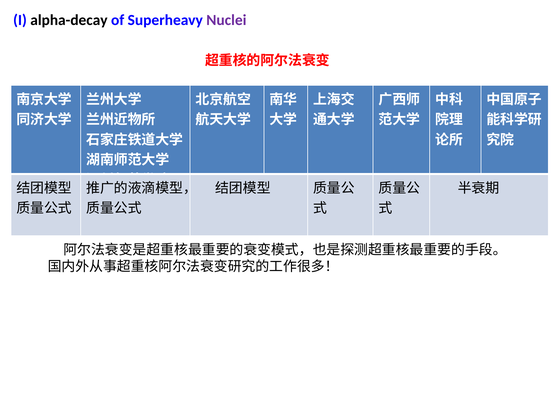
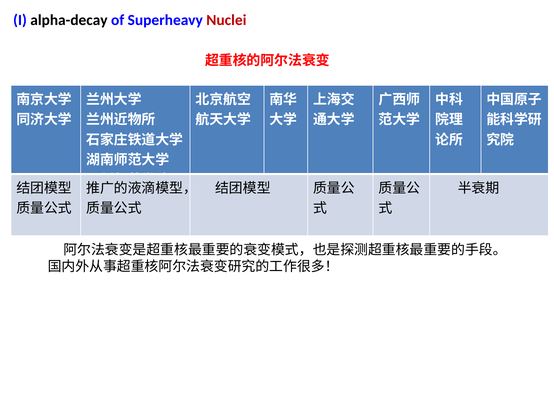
Nuclei colour: purple -> red (226, 20)
